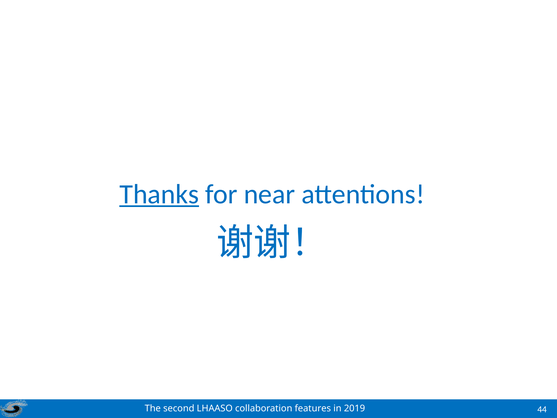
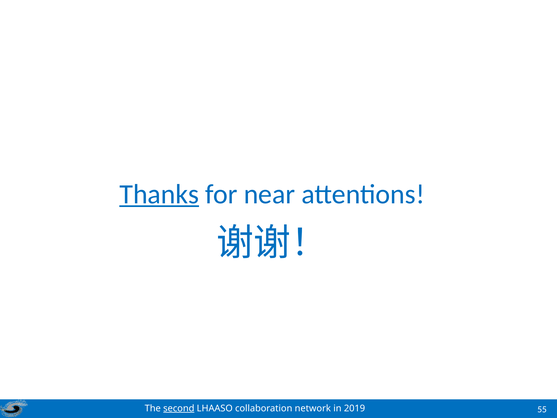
second underline: none -> present (179, 408)
features: features -> network (313, 408)
44: 44 -> 55 (542, 409)
